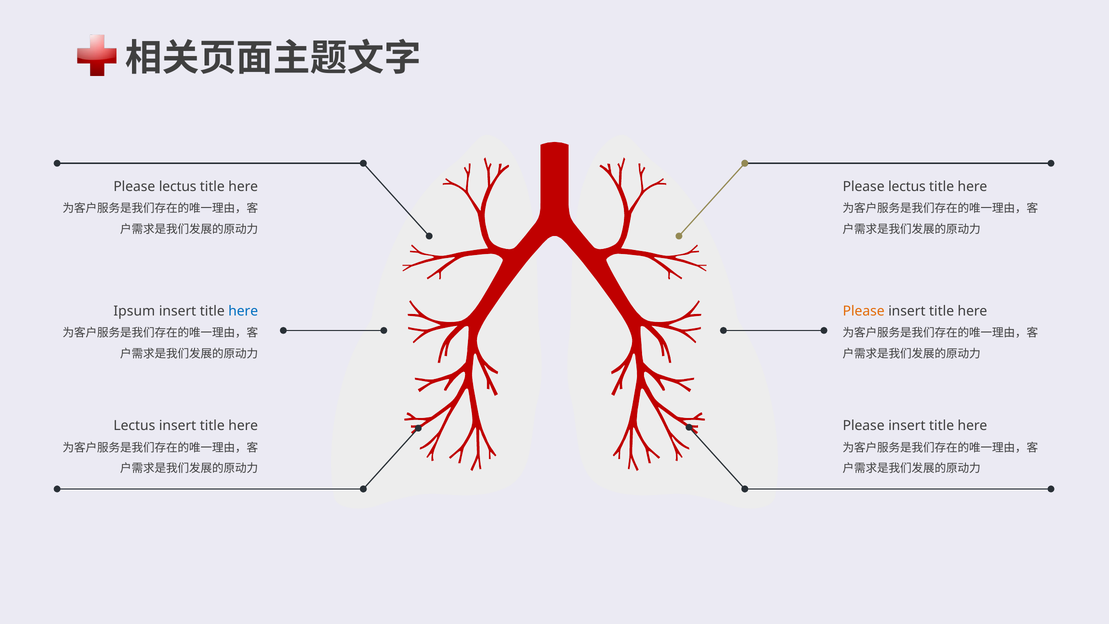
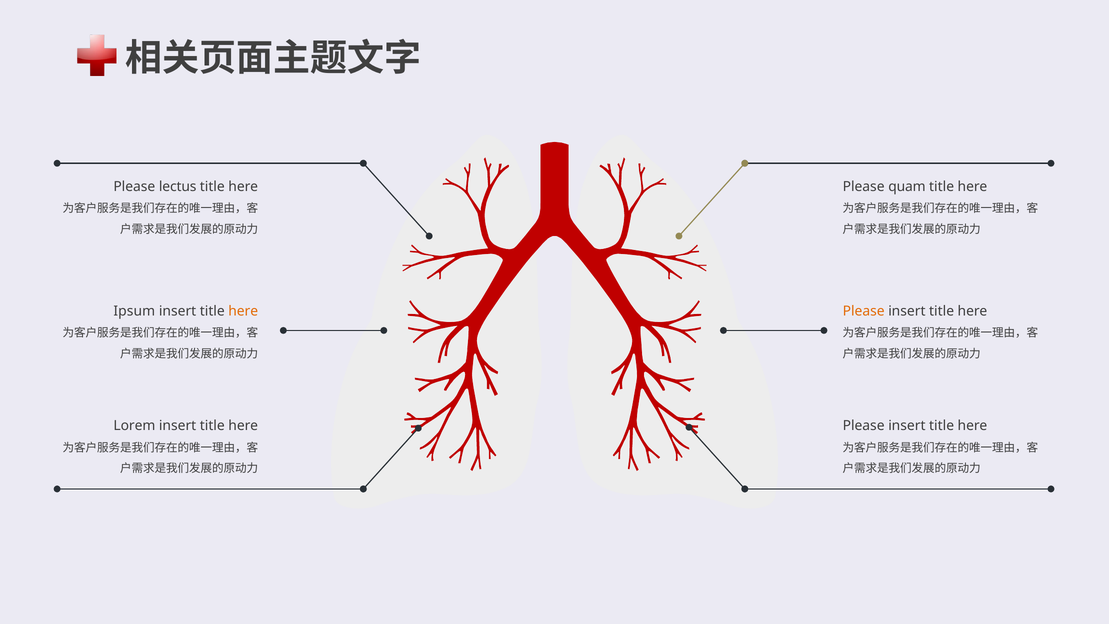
lectus: lectus -> quam (907, 186)
here colour: blue -> orange (243, 311)
Lectus: Lectus -> Lorem (134, 426)
